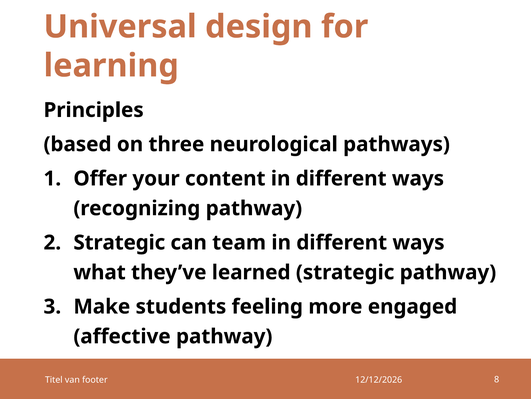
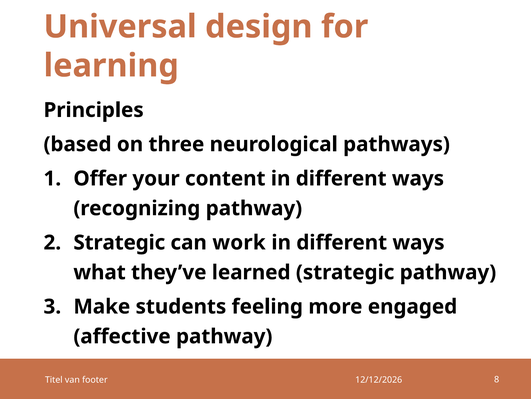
team: team -> work (239, 242)
